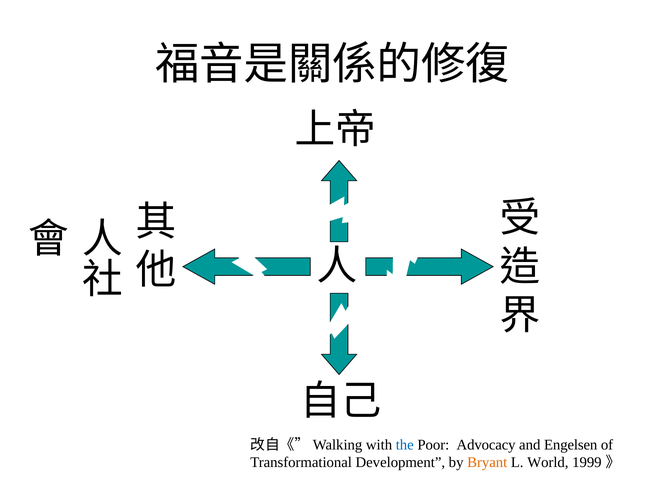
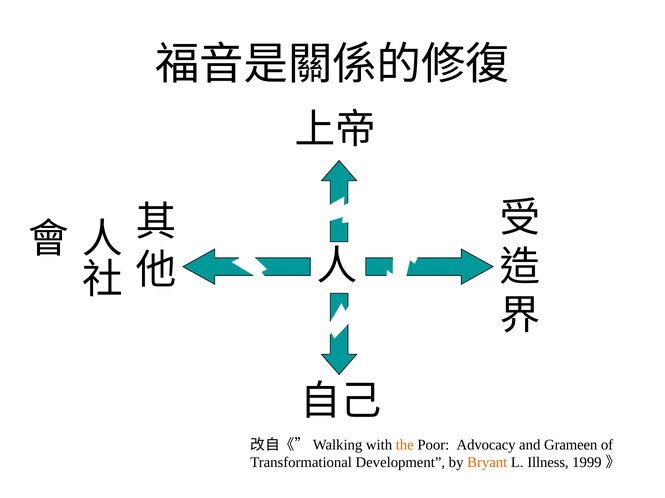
the colour: blue -> orange (405, 445)
Engelsen: Engelsen -> Grameen (571, 445)
World: World -> Illness (548, 463)
